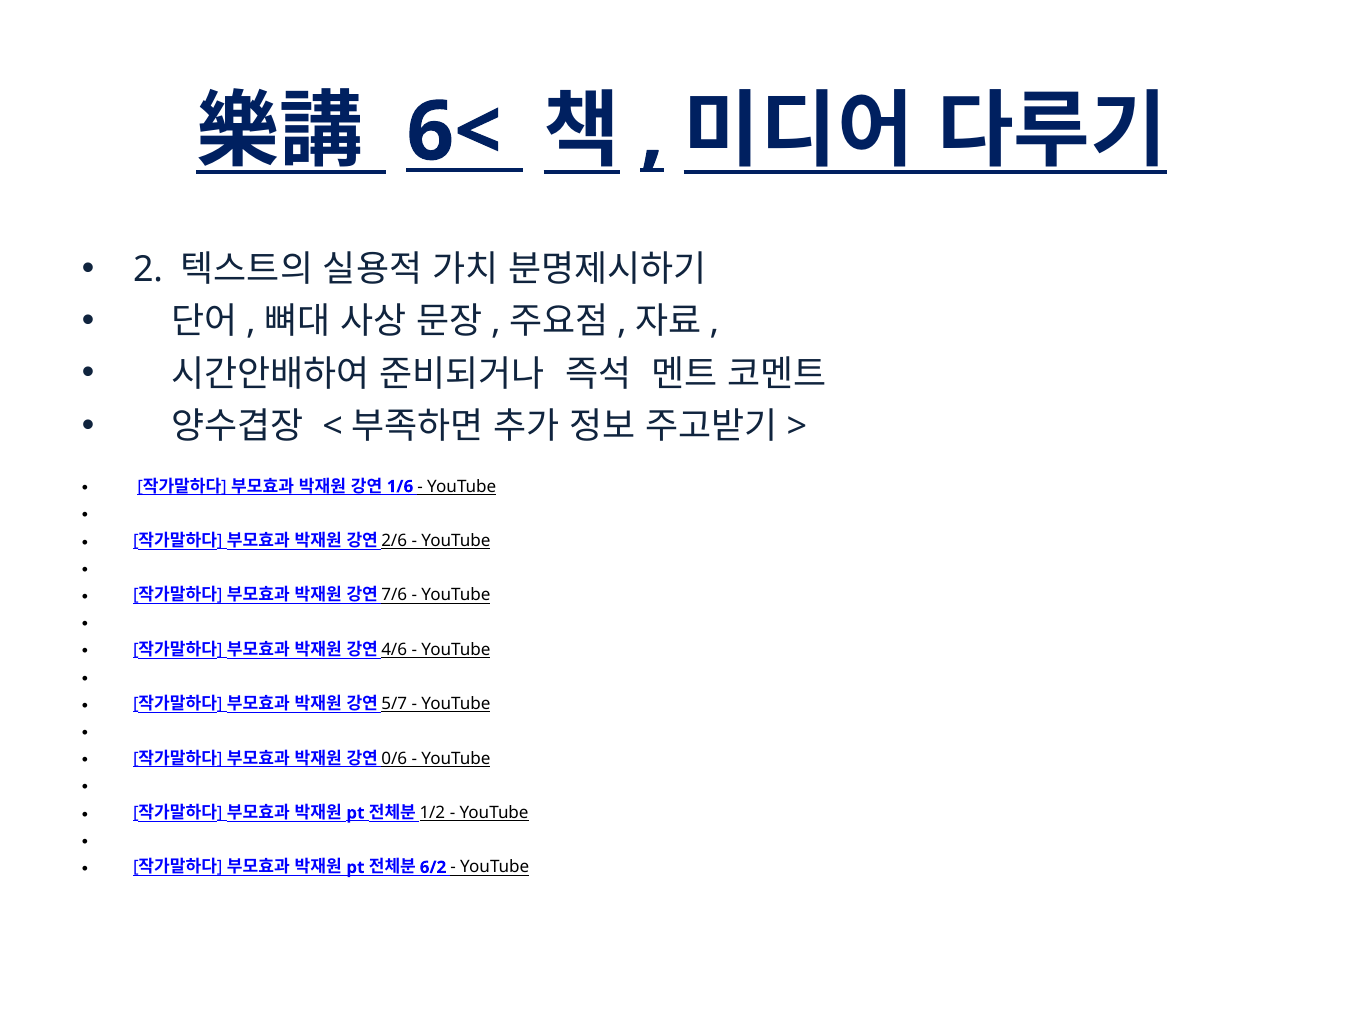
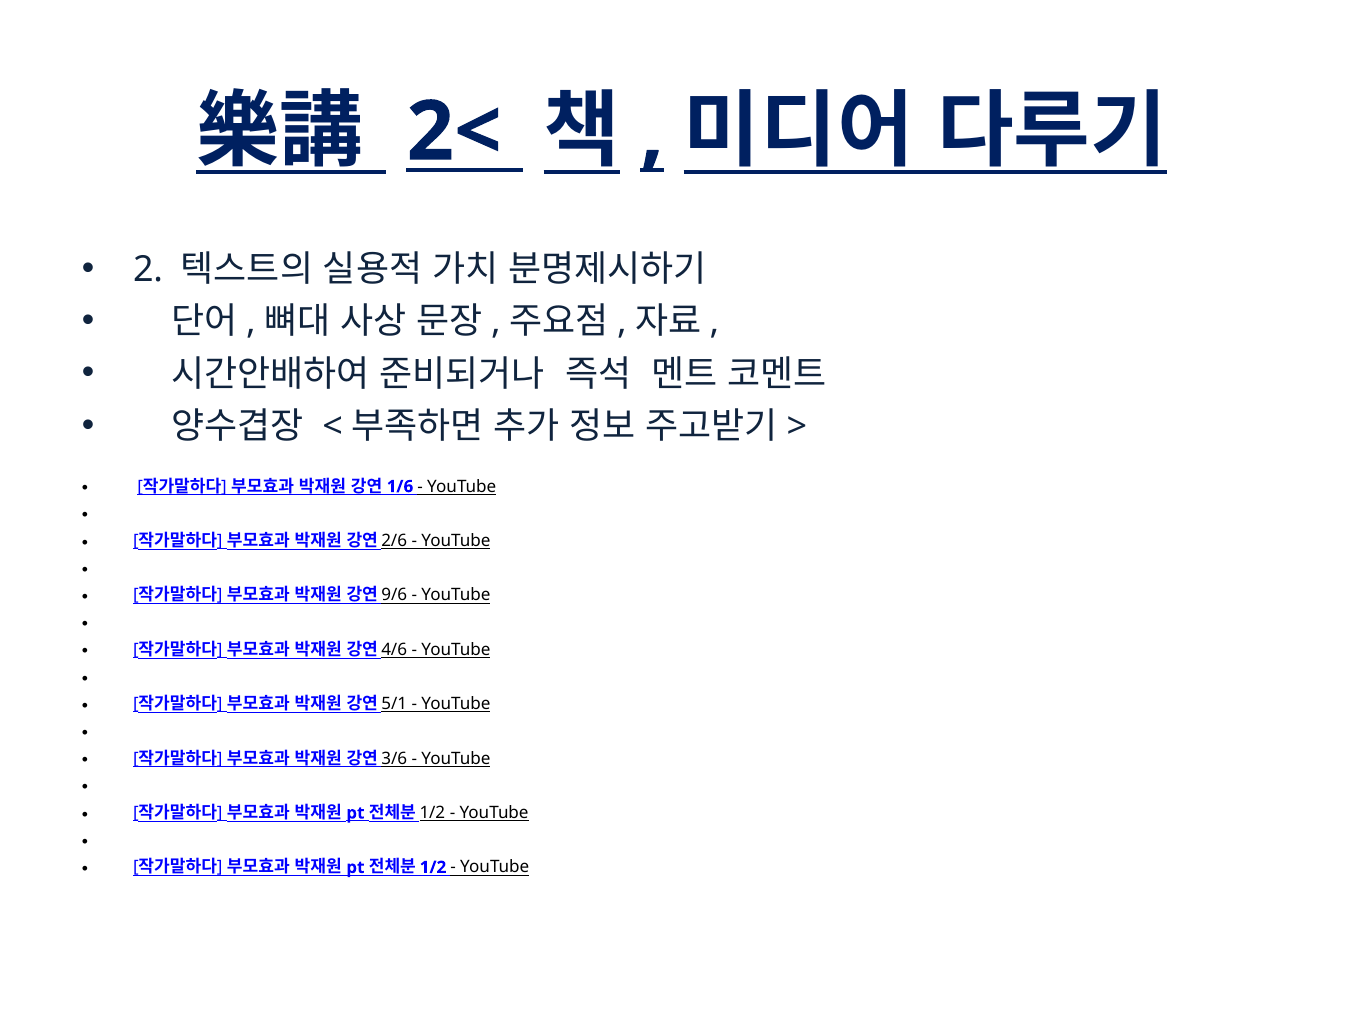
6<: 6< -> 2< (454, 132)
7/6: 7/6 -> 9/6 (394, 595)
5/7: 5/7 -> 5/1 (394, 704)
0/6: 0/6 -> 3/6 (394, 759)
6/2: 6/2 -> 1/2 (433, 867)
